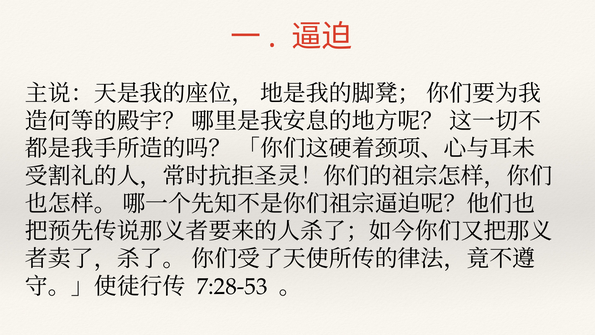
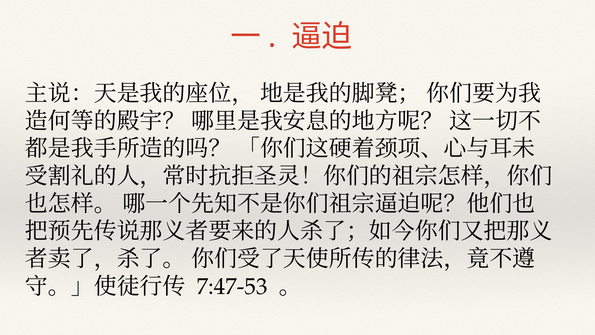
7:28-53: 7:28-53 -> 7:47-53 (232, 286)
